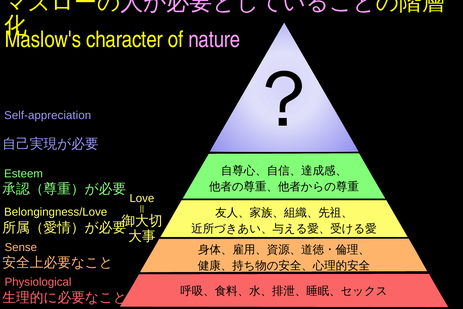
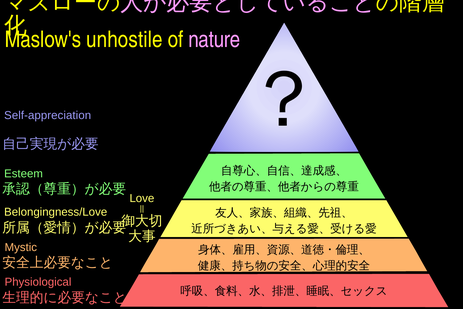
character: character -> unhostile (124, 40)
Sense: Sense -> Mystic (21, 247)
